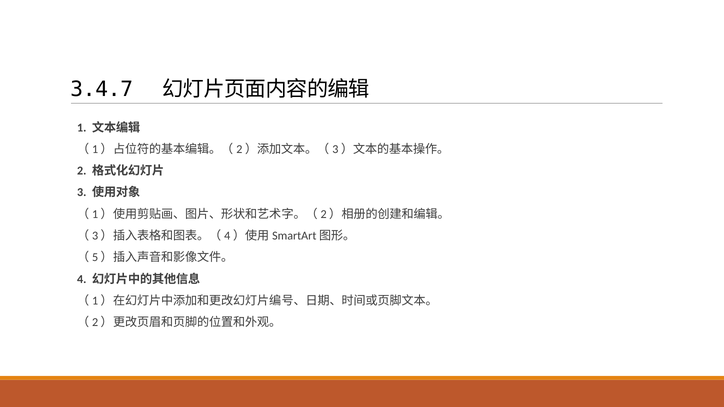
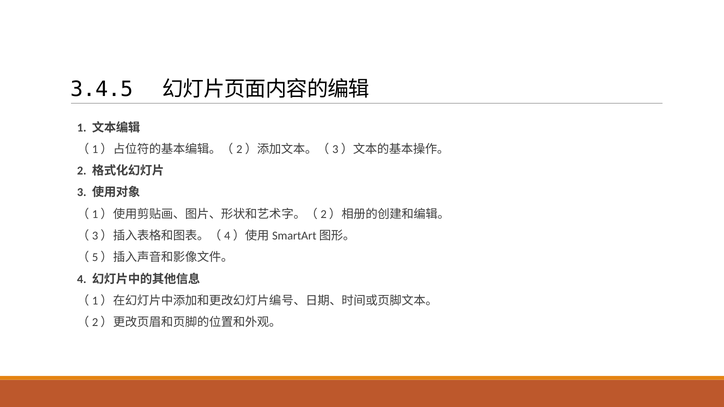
3.4.7: 3.4.7 -> 3.4.5 (102, 89)
